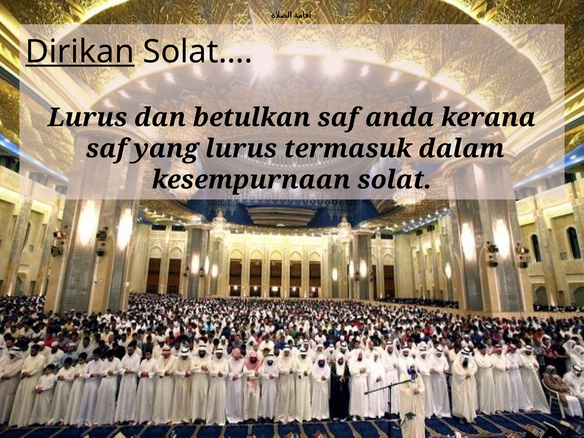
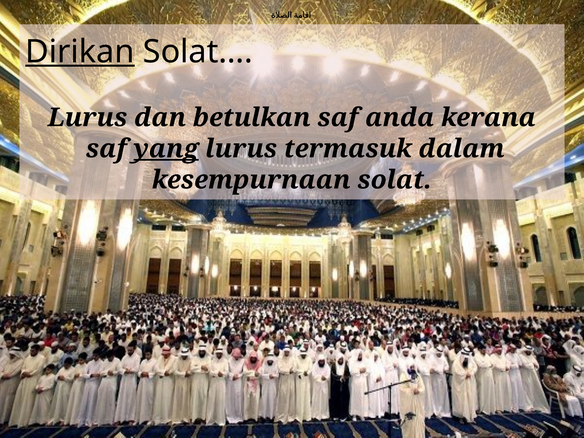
yang underline: none -> present (166, 149)
